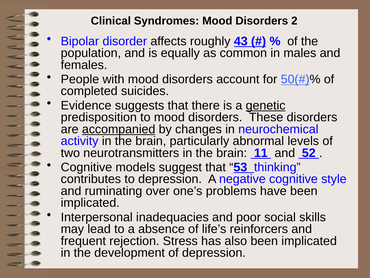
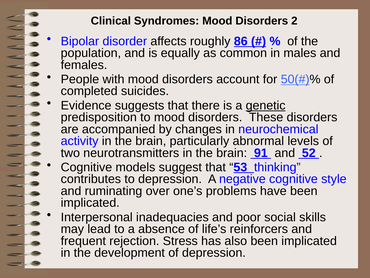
43: 43 -> 86 (241, 41)
accompanied underline: present -> none (119, 129)
11: 11 -> 91 (261, 153)
